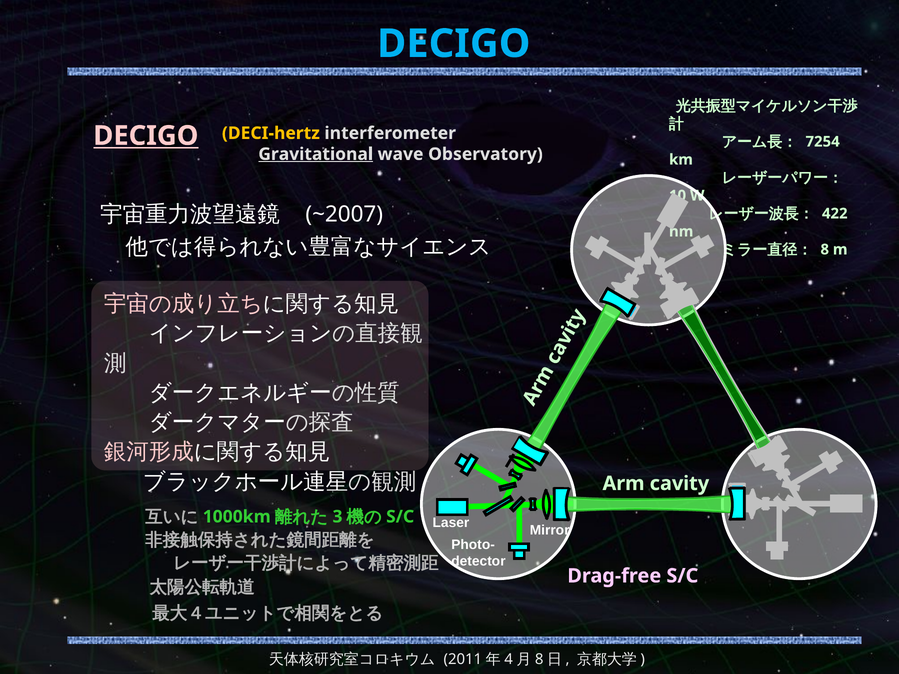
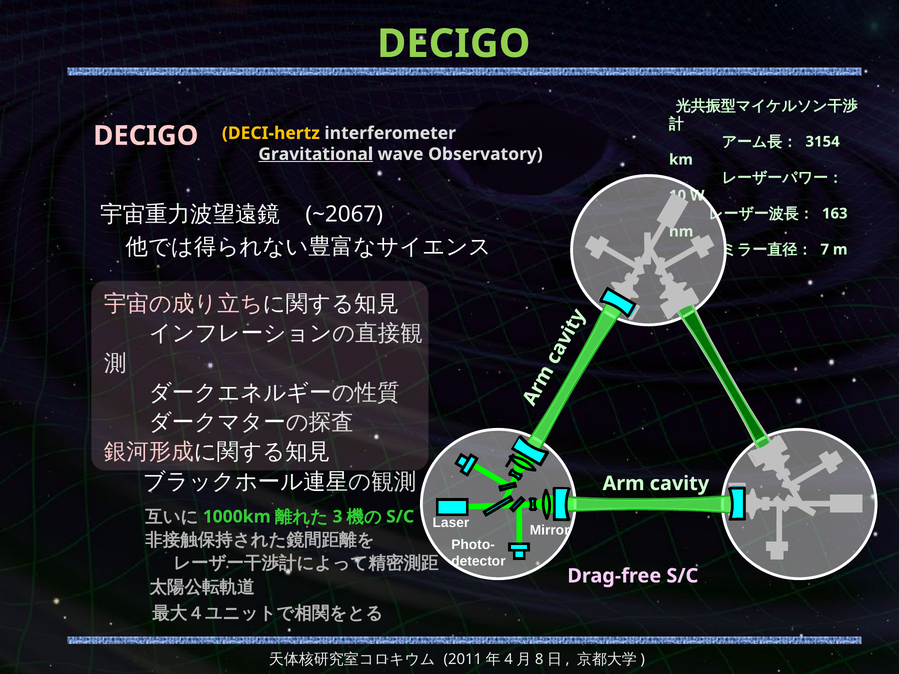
DECIGO colour: light blue -> light green (454, 44)
DECIGO underline: present -> none (146, 136)
7254: 7254 -> 3154 (823, 142)
~2007: ~2007 -> ~2067 (344, 214)
422: 422 -> 163 (835, 214)
8: 8 -> 7 (825, 250)
